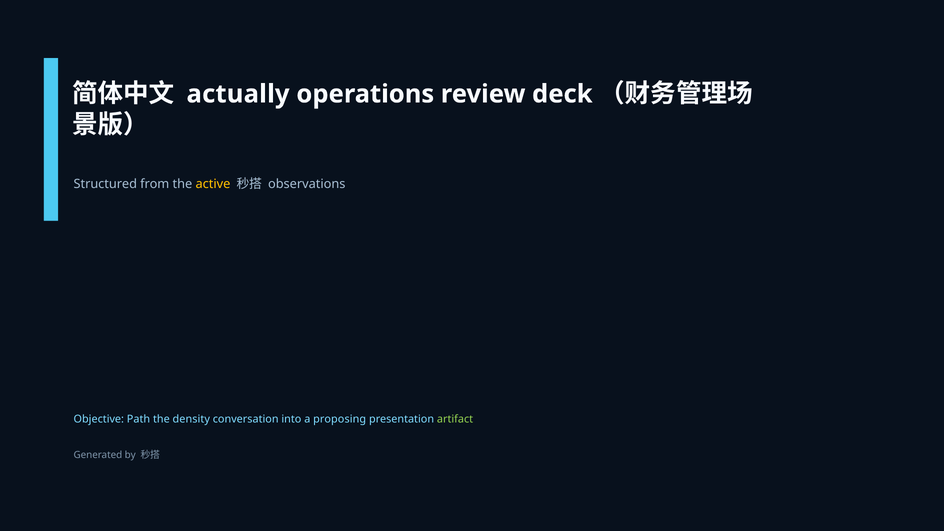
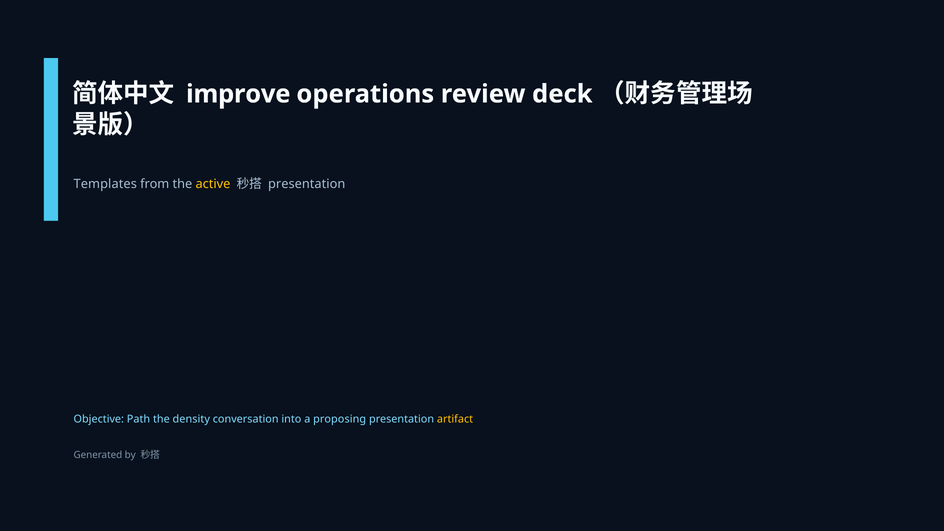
actually: actually -> improve (238, 94)
Structured: Structured -> Templates (105, 184)
observations: observations -> presentation (307, 184)
artifact colour: light green -> yellow (455, 419)
